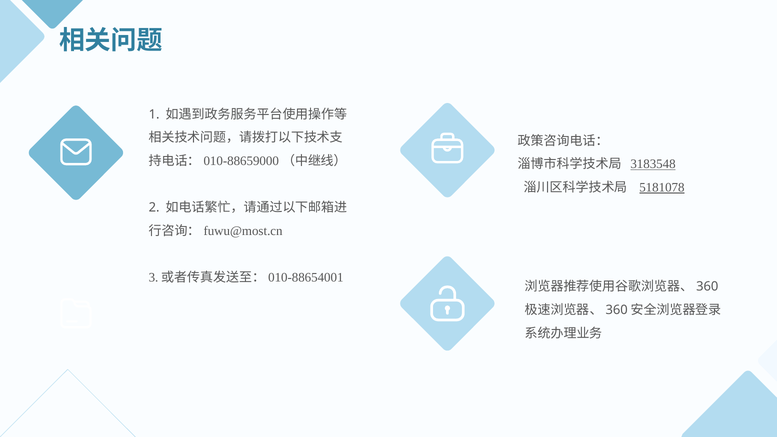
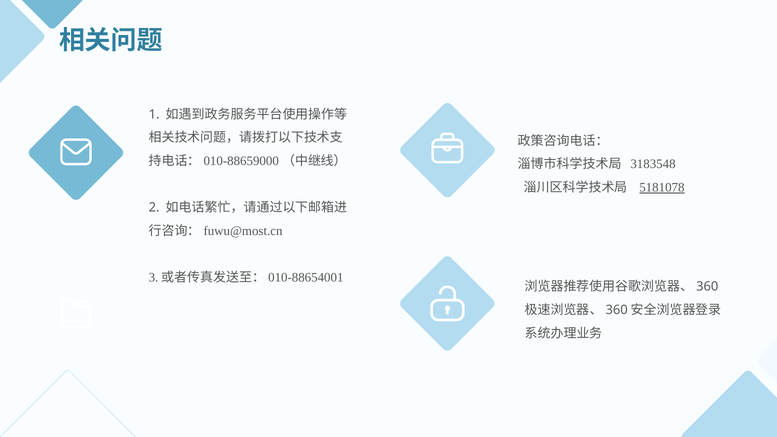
3183548 underline: present -> none (653, 164)
